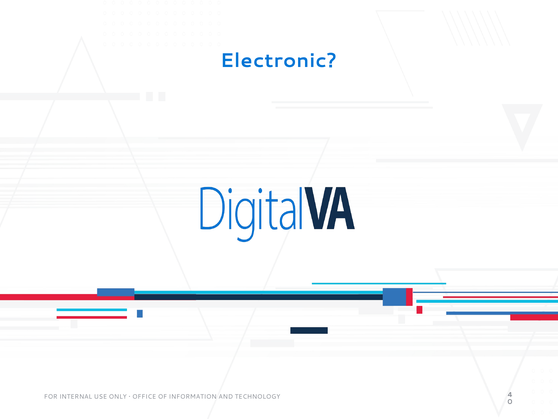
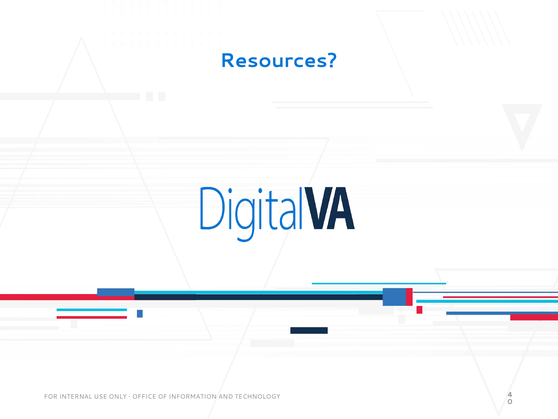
Electronic: Electronic -> Resources (279, 60)
